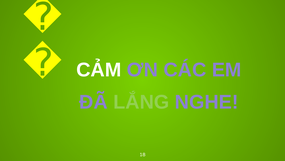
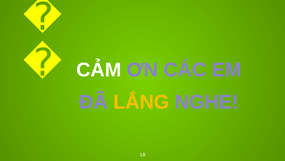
LẮNG colour: light green -> yellow (141, 102)
